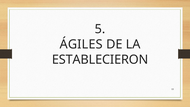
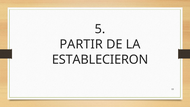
ÁGILES: ÁGILES -> PARTIR (81, 44)
